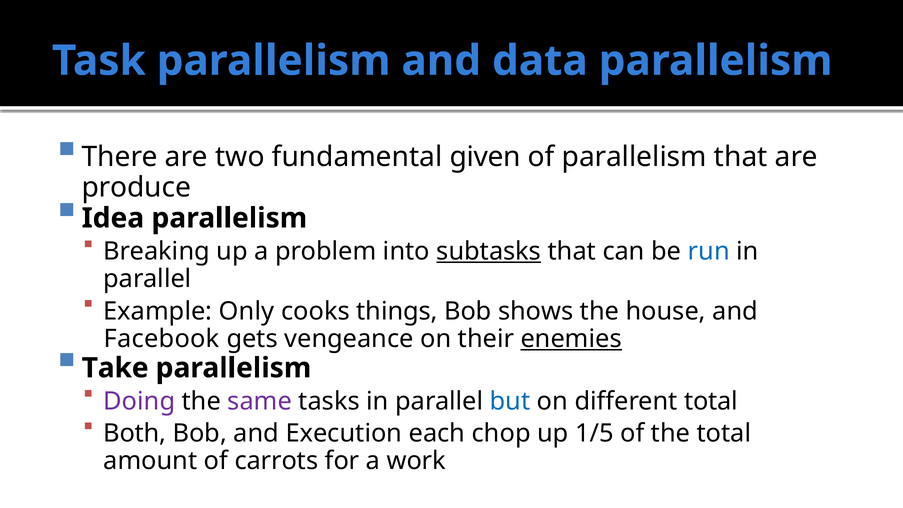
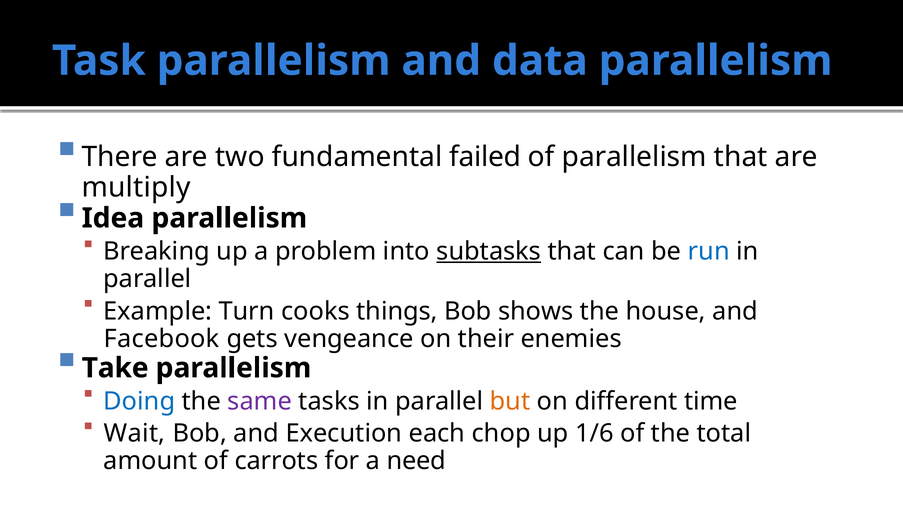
given: given -> failed (485, 157)
produce: produce -> multiply (136, 188)
Only: Only -> Turn (247, 311)
enemies underline: present -> none (571, 339)
Doing colour: purple -> blue (139, 401)
but colour: blue -> orange (510, 401)
different total: total -> time (711, 401)
Both: Both -> Wait (135, 433)
1/5: 1/5 -> 1/6 (594, 433)
work: work -> need (416, 461)
